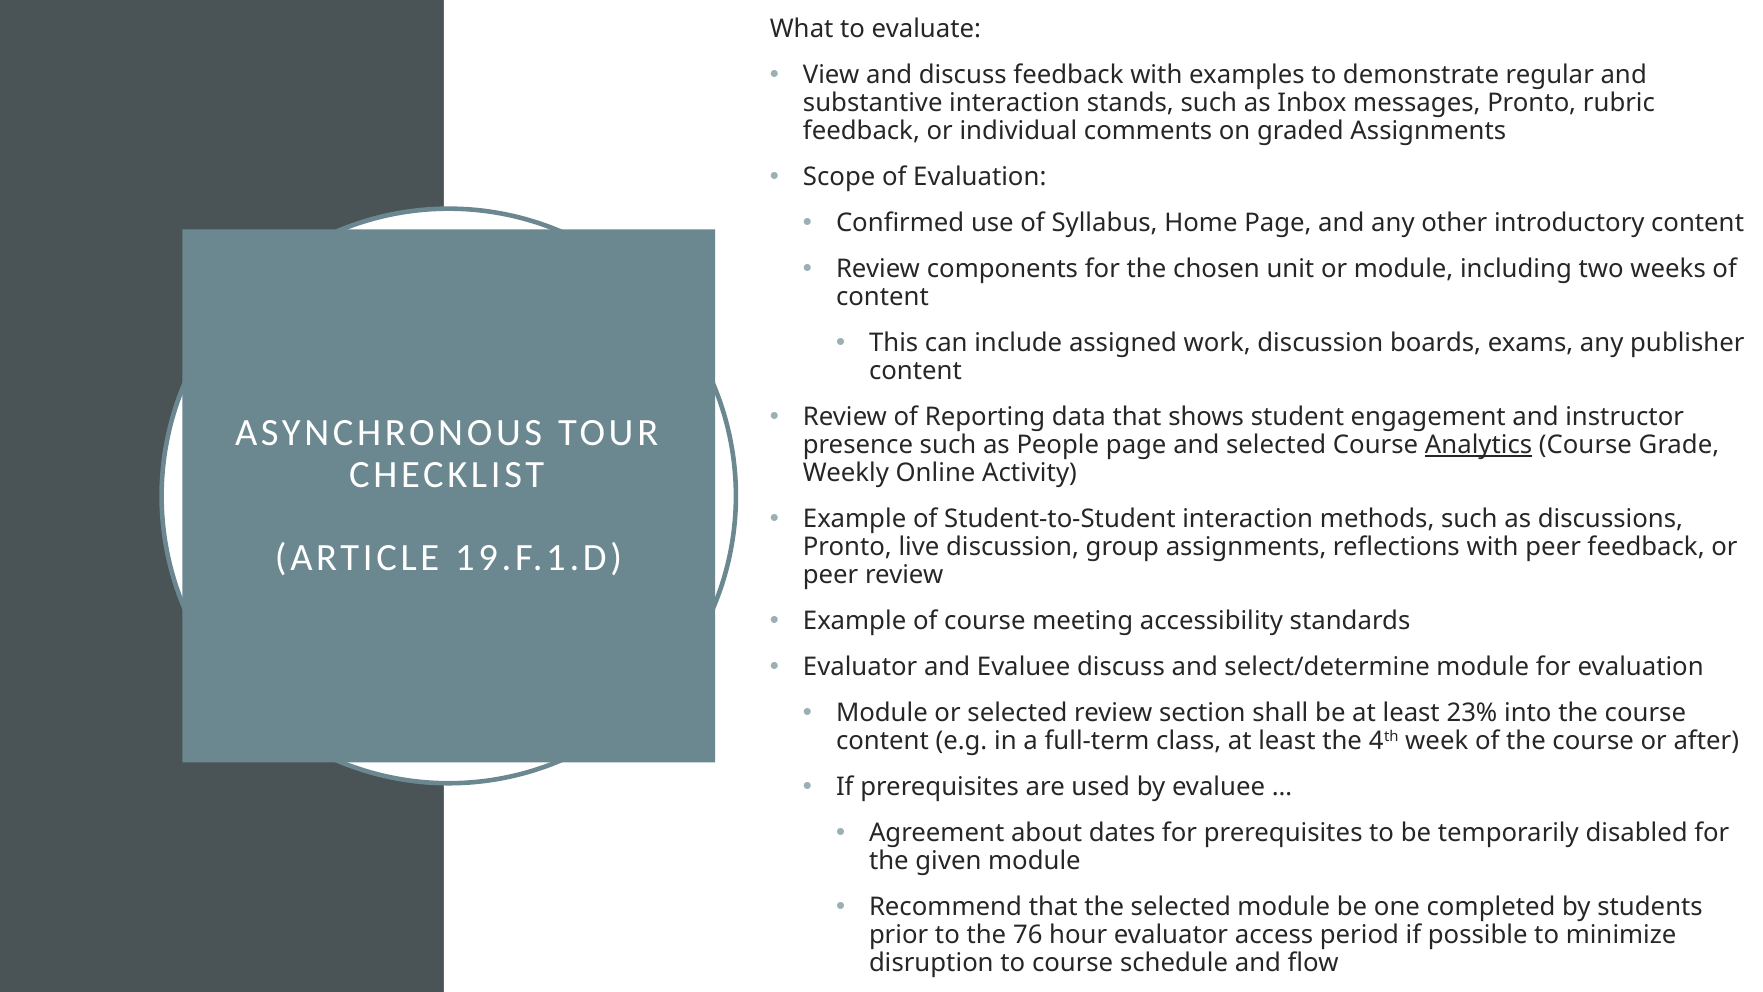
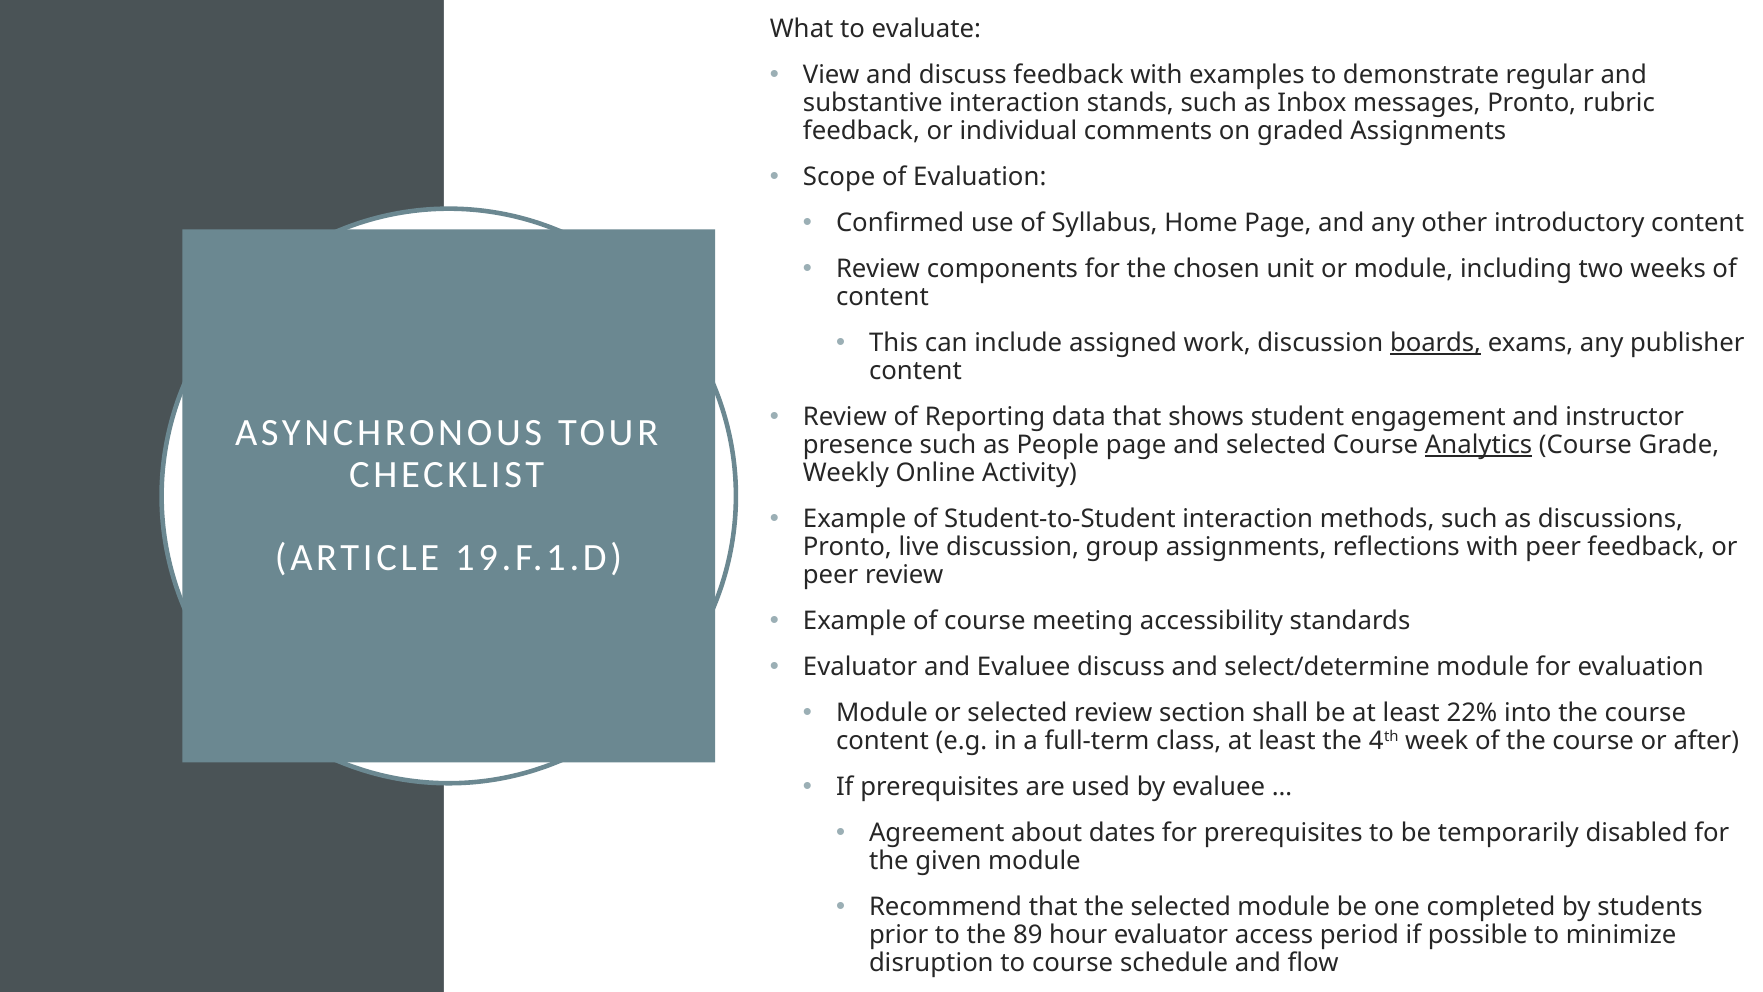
boards underline: none -> present (1436, 343)
23%: 23% -> 22% (1472, 713)
76: 76 -> 89 (1028, 935)
